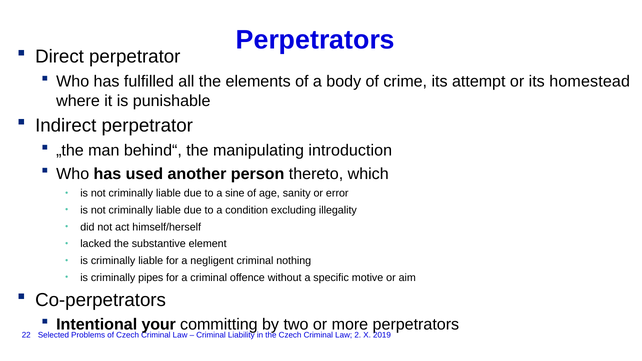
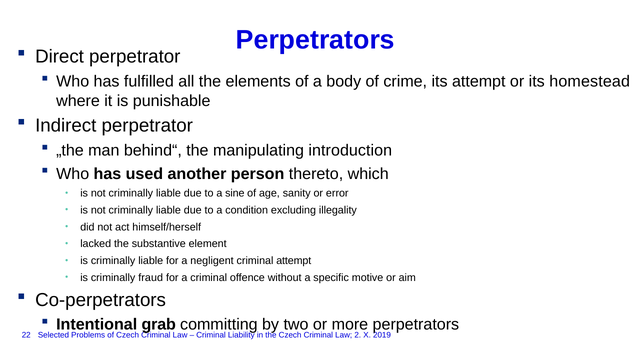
criminal nothing: nothing -> attempt (294, 261)
pipes: pipes -> fraud (151, 278)
your: your -> grab (159, 325)
